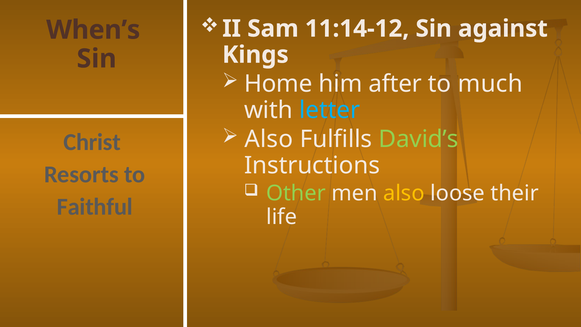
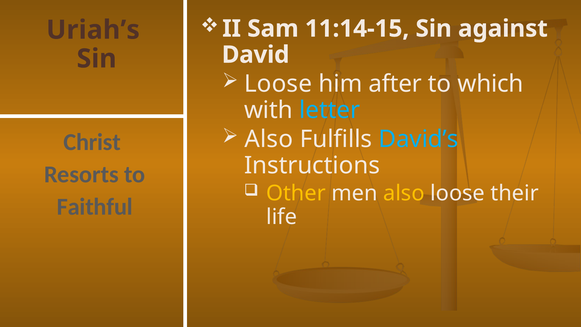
11:14-12: 11:14-12 -> 11:14-15 (357, 29)
When’s: When’s -> Uriah’s (93, 30)
Kings: Kings -> David (256, 55)
Home: Home -> Loose (278, 84)
much: much -> which (491, 84)
David’s colour: light green -> light blue (418, 139)
Other colour: light green -> yellow (296, 193)
